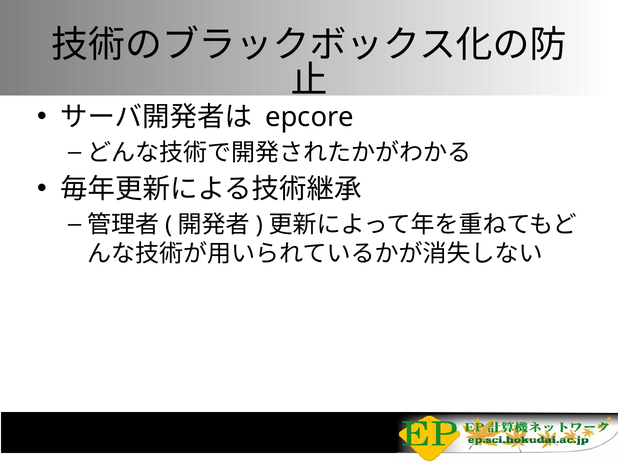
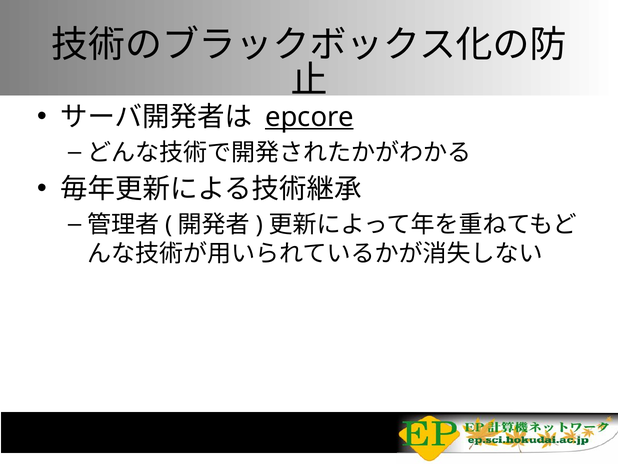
epcore underline: none -> present (310, 117)
